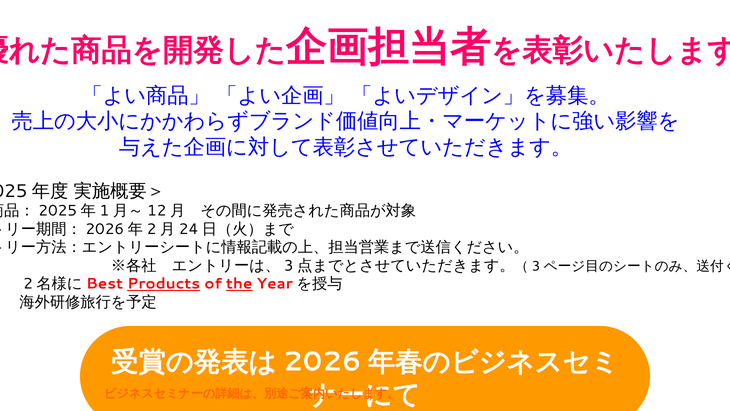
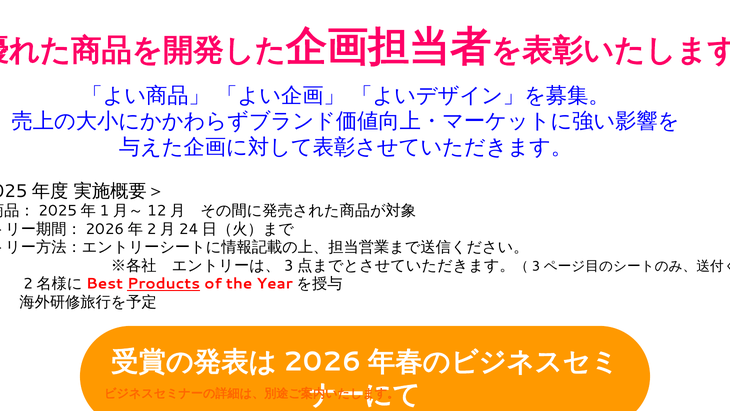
the underline: present -> none (239, 284)
